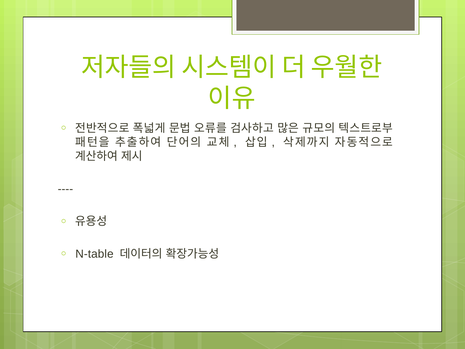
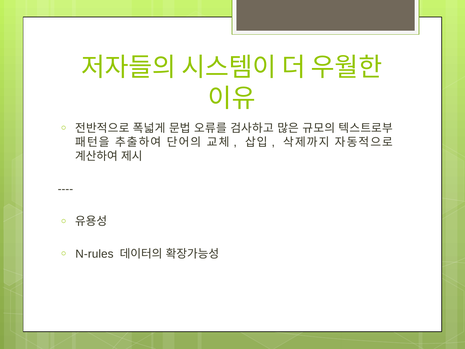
N-table: N-table -> N-rules (94, 254)
